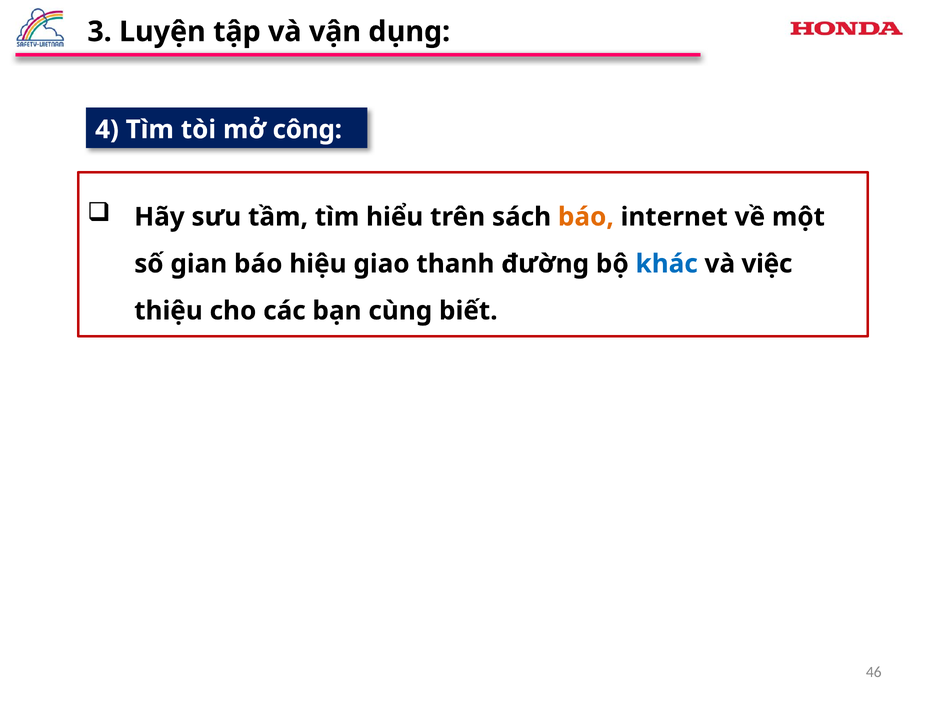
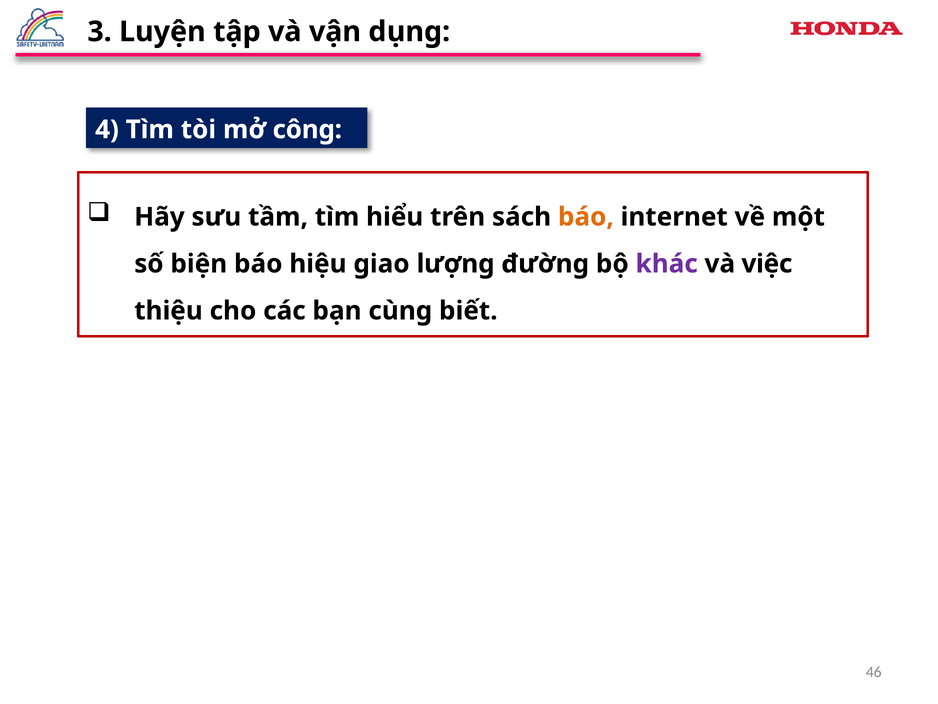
gian: gian -> biện (199, 264)
thanh: thanh -> lượng (456, 264)
khác colour: blue -> purple (667, 264)
